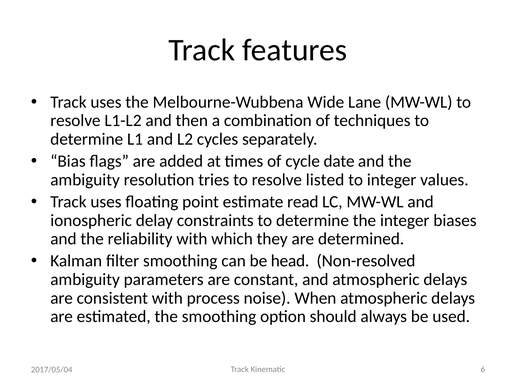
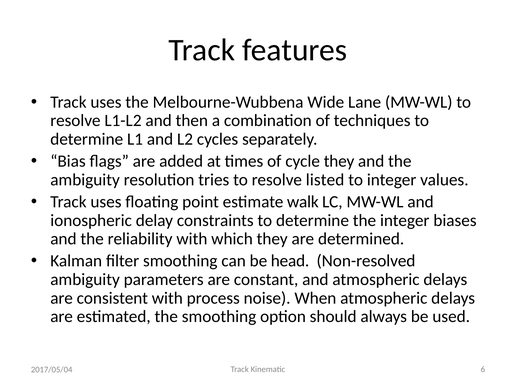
cycle date: date -> they (339, 161)
read: read -> walk (303, 202)
